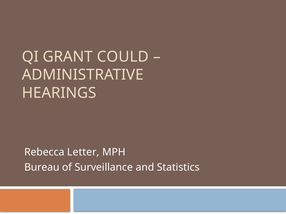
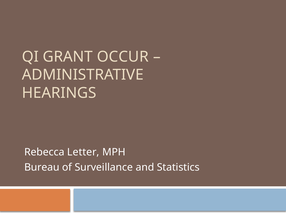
COULD: COULD -> OCCUR (123, 57)
